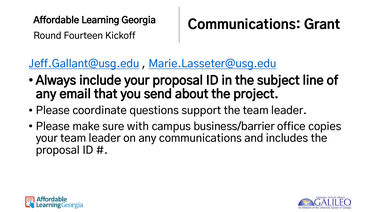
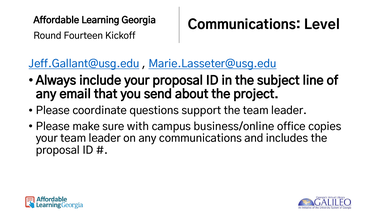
Grant: Grant -> Level (322, 25)
business/barrier: business/barrier -> business/online (234, 126)
